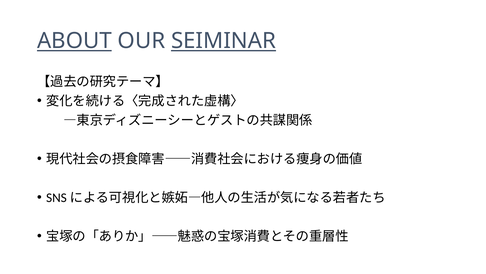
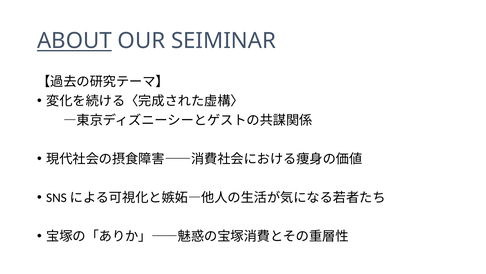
SEIMINAR underline: present -> none (223, 41)
